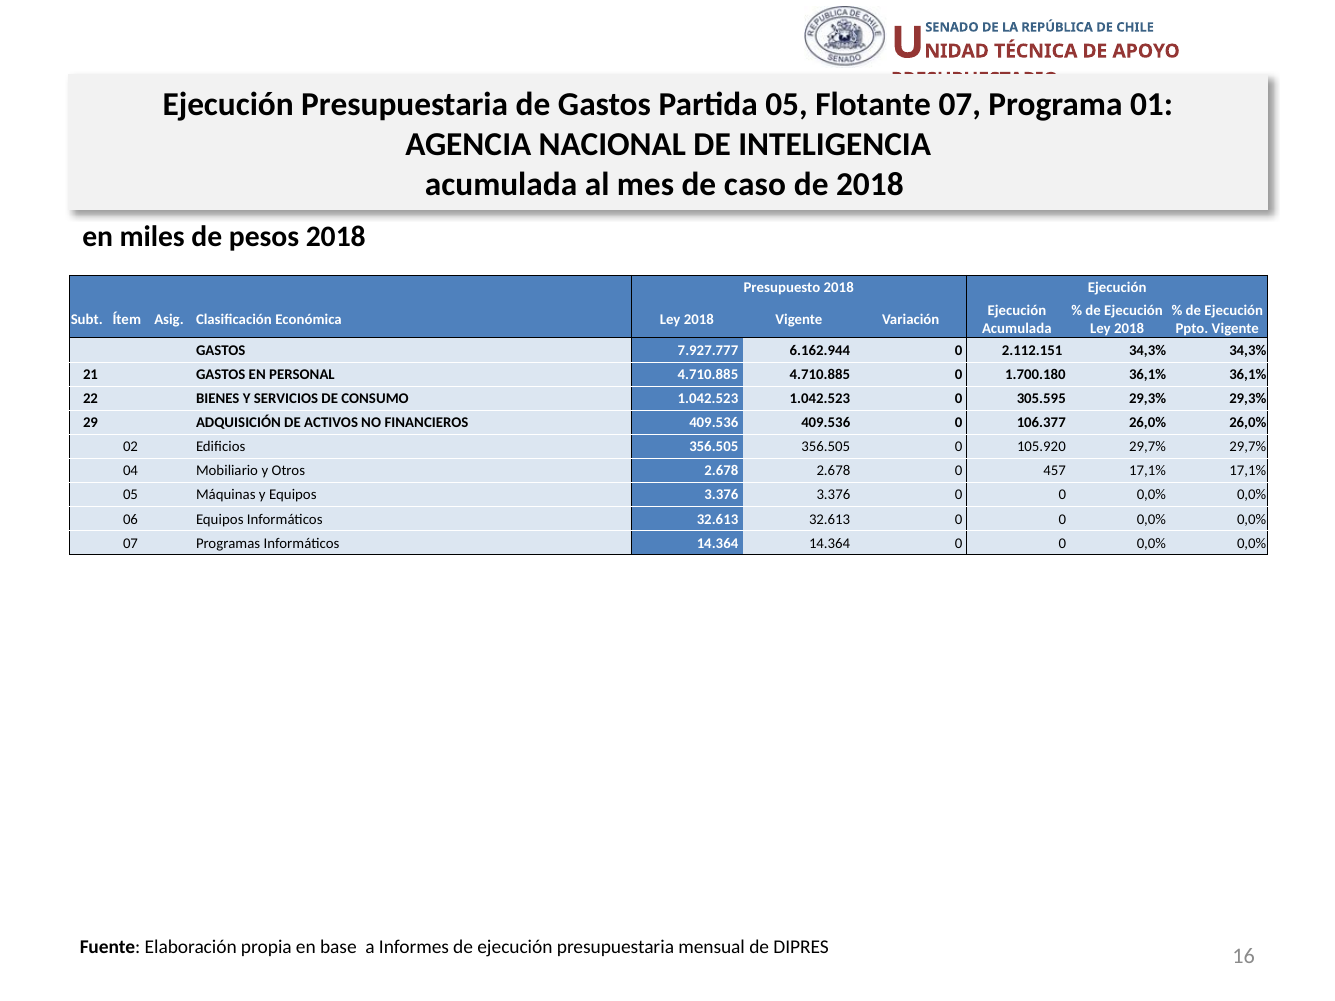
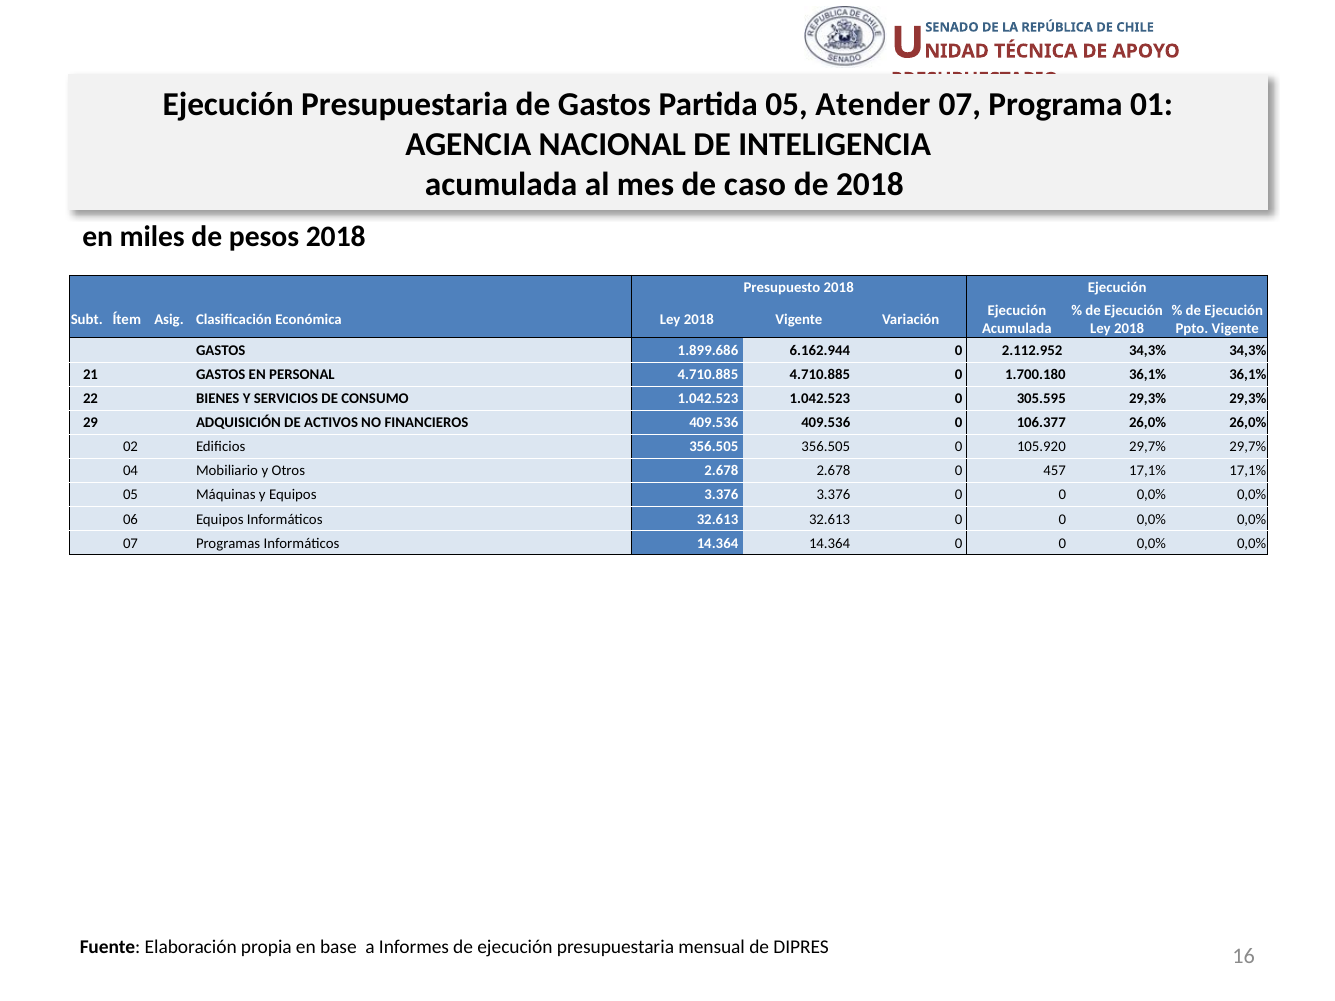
Flotante: Flotante -> Atender (873, 105)
7.927.777: 7.927.777 -> 1.899.686 (708, 351)
2.112.151: 2.112.151 -> 2.112.952 (1032, 351)
